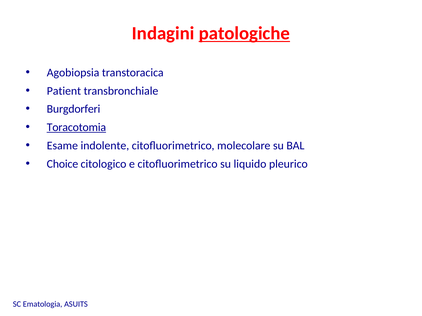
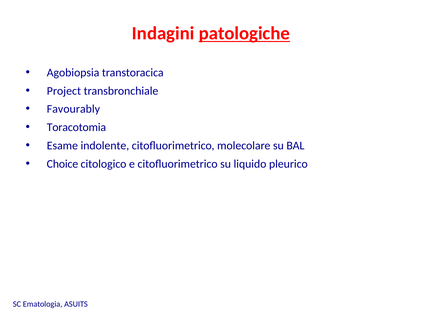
Patient: Patient -> Project (64, 91)
Burgdorferi: Burgdorferi -> Favourably (73, 109)
Toracotomia underline: present -> none (76, 128)
